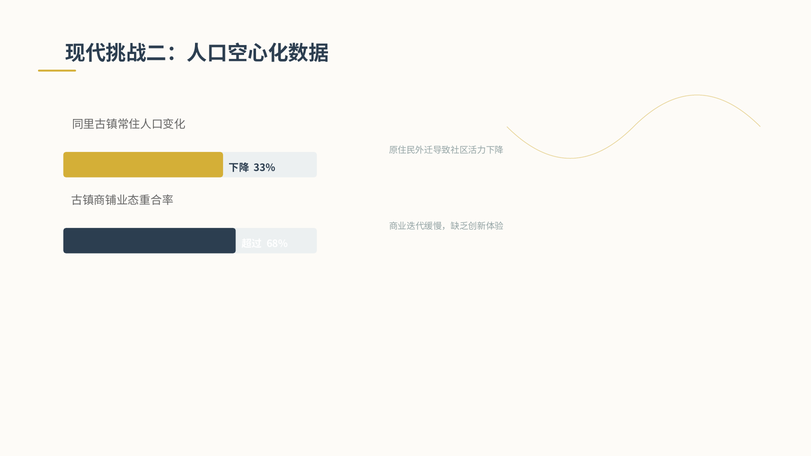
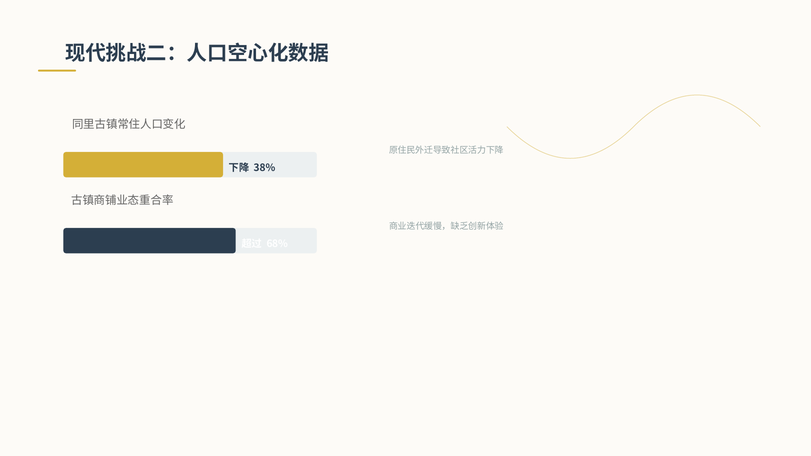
33%: 33% -> 38% (265, 168)
